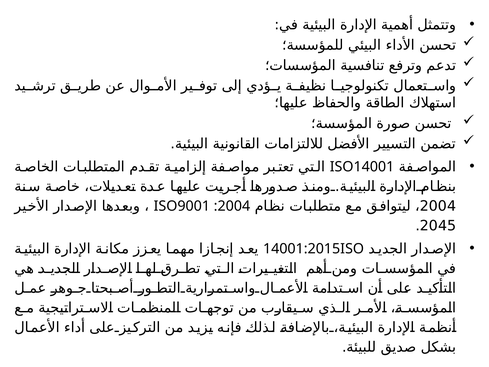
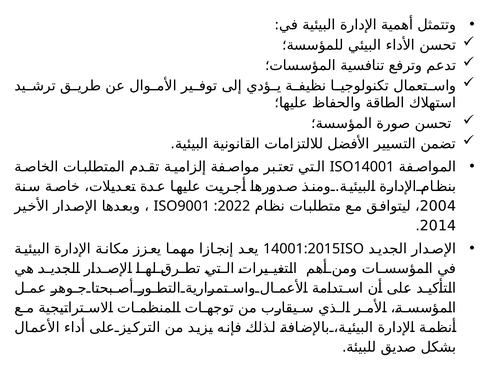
:2004: :2004 -> :2022 (232, 206)
2045: 2045 -> 2014 (438, 226)
